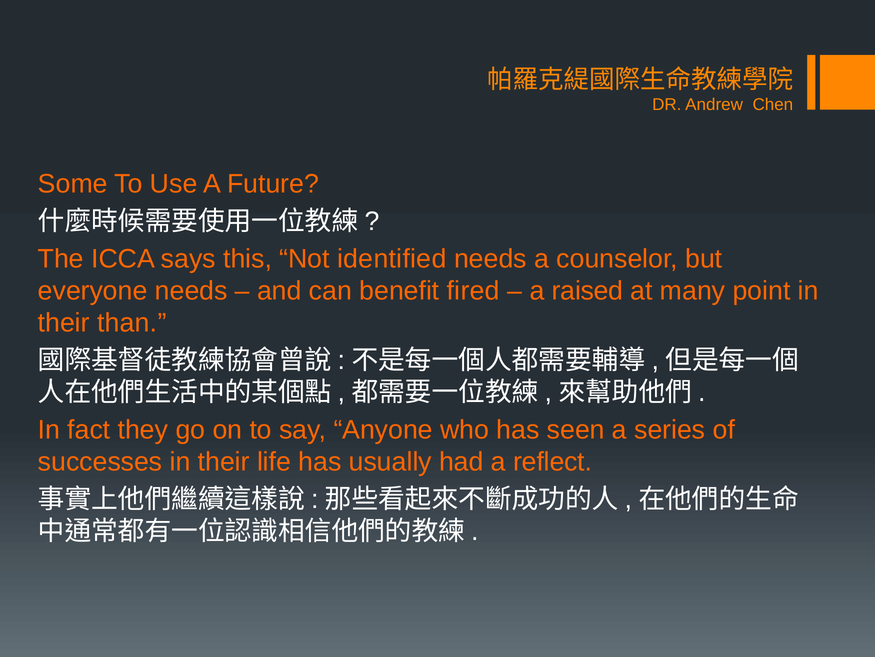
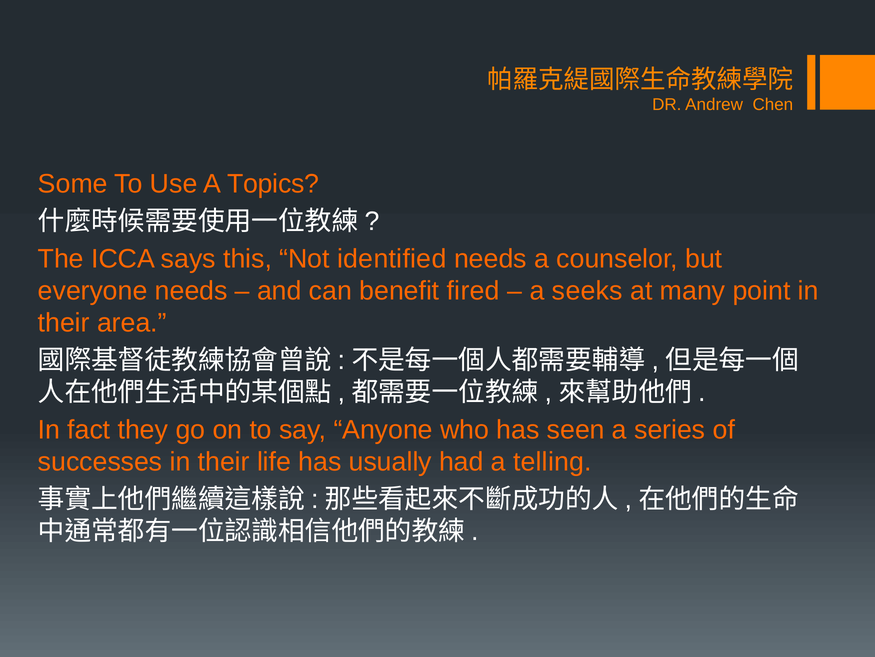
Future: Future -> Topics (273, 184)
raised: raised -> seeks (587, 291)
than: than -> area (132, 323)
reflect: reflect -> telling (552, 462)
